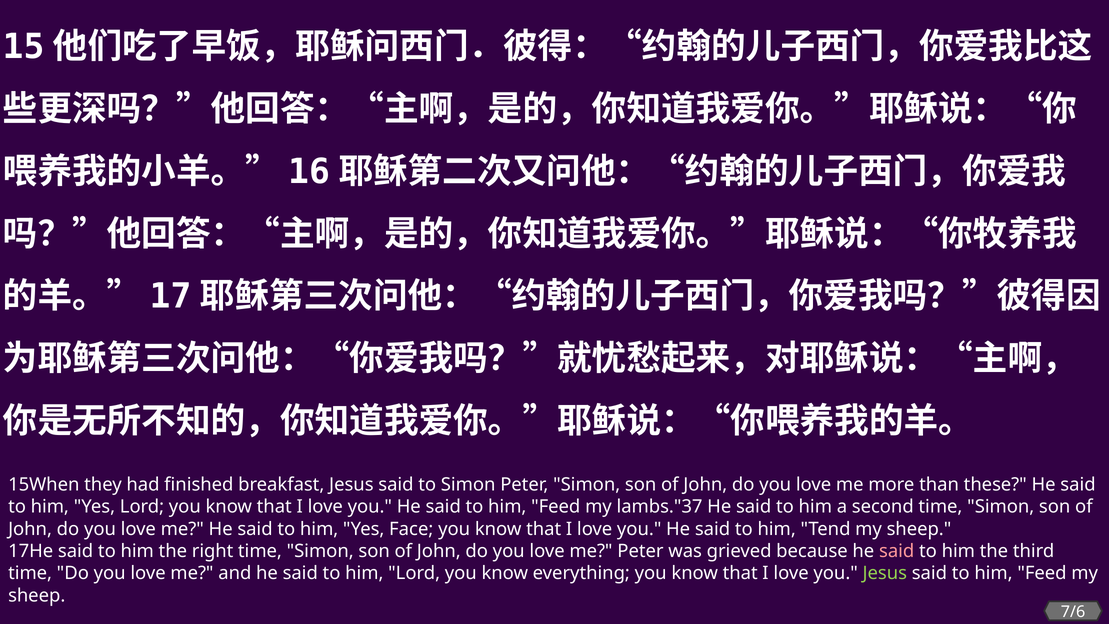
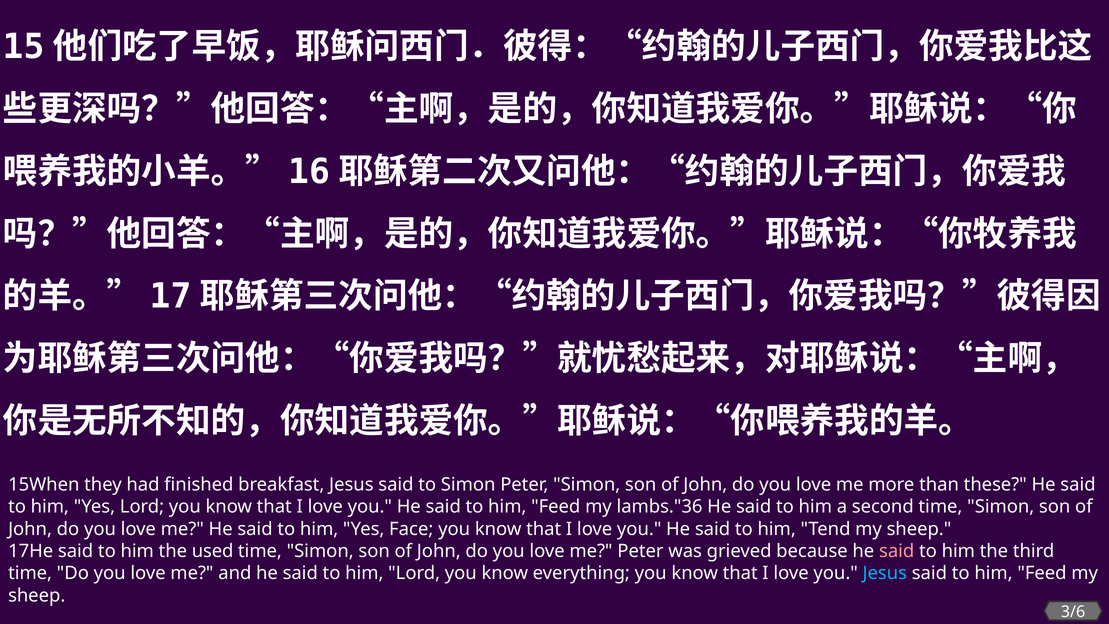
lambs."37: lambs."37 -> lambs."36 (660, 507)
right: right -> used (213, 551)
Jesus colour: light green -> light blue (885, 573)
7/6: 7/6 -> 3/6 (1073, 612)
